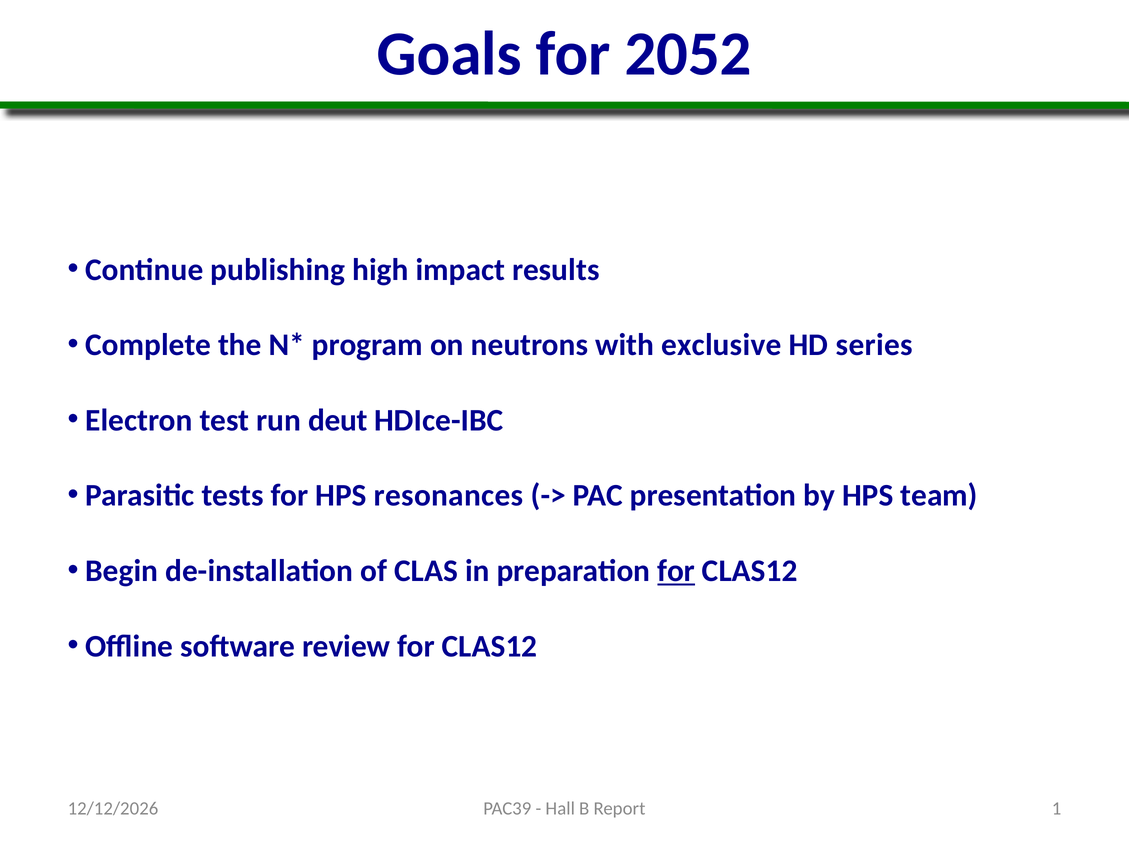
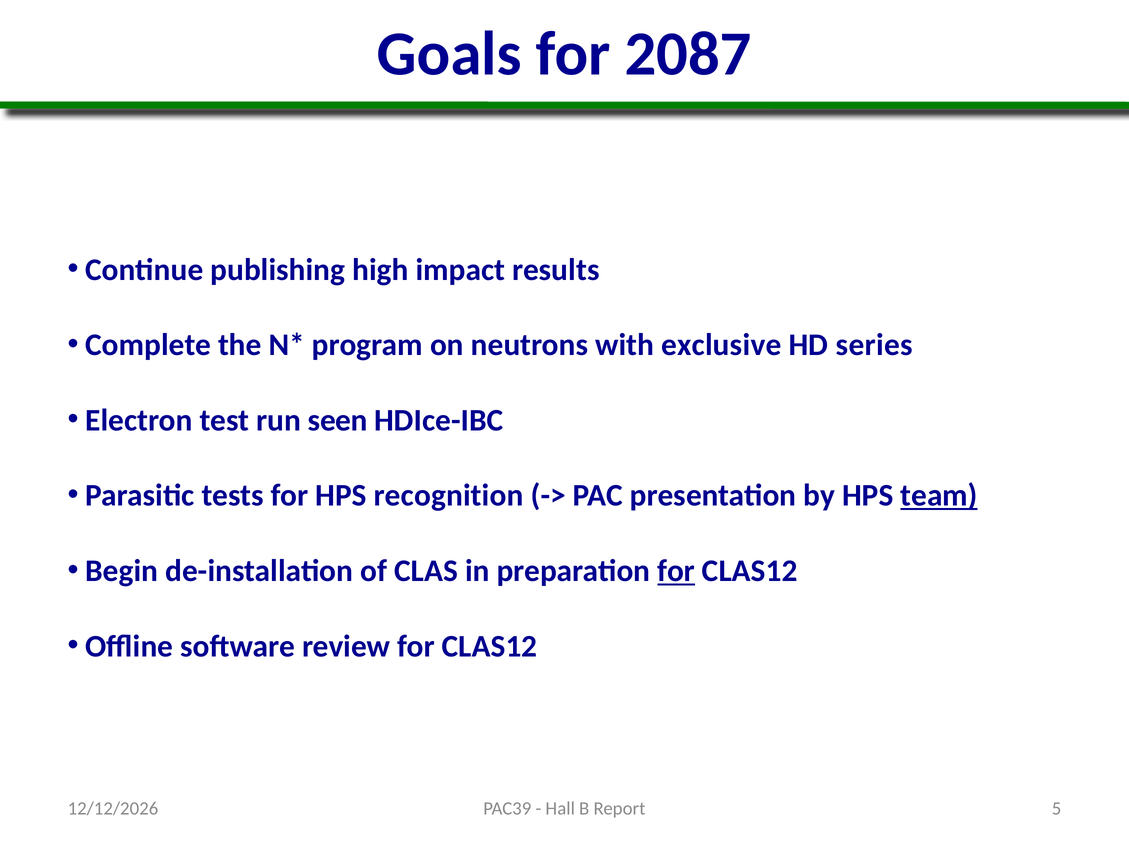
2052: 2052 -> 2087 (688, 54)
deut: deut -> seen (338, 420)
resonances: resonances -> recognition (449, 495)
team underline: none -> present (939, 495)
1: 1 -> 5 (1057, 808)
